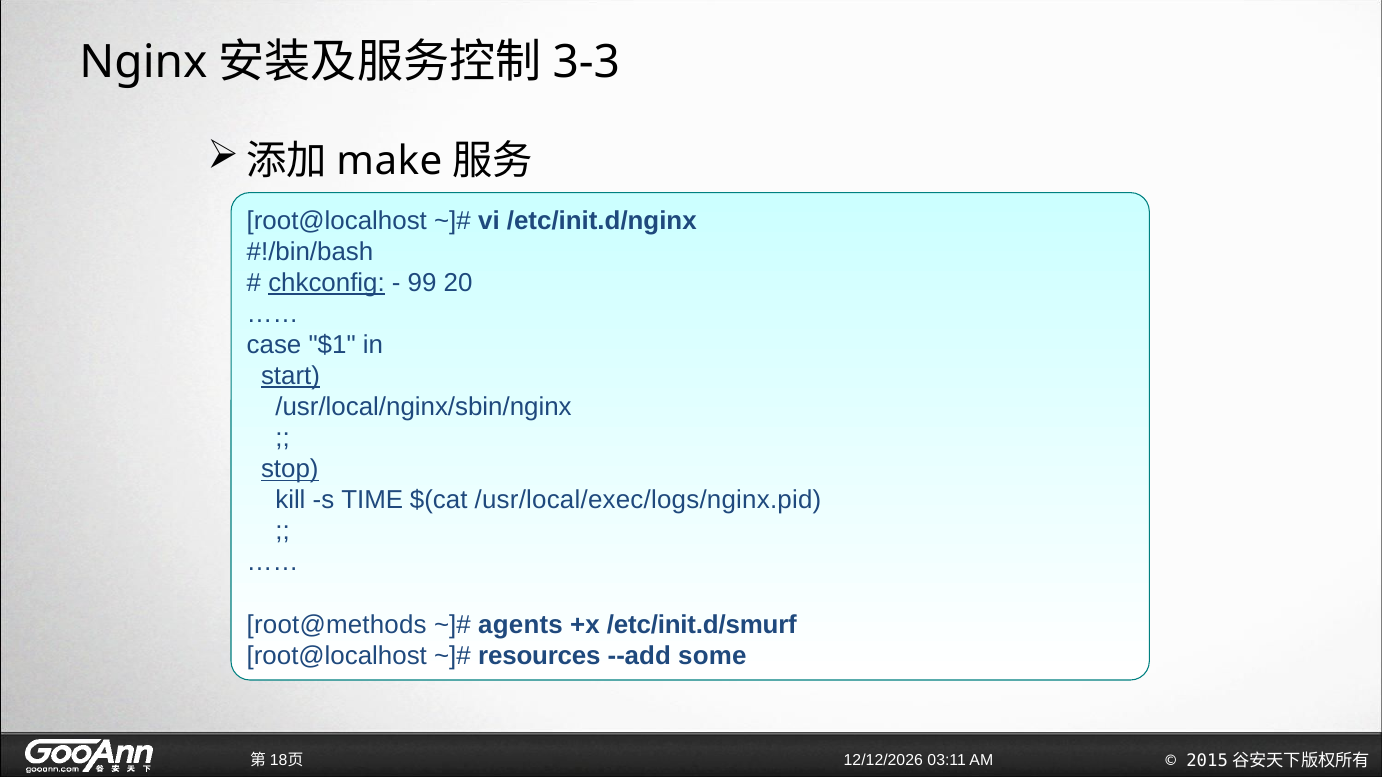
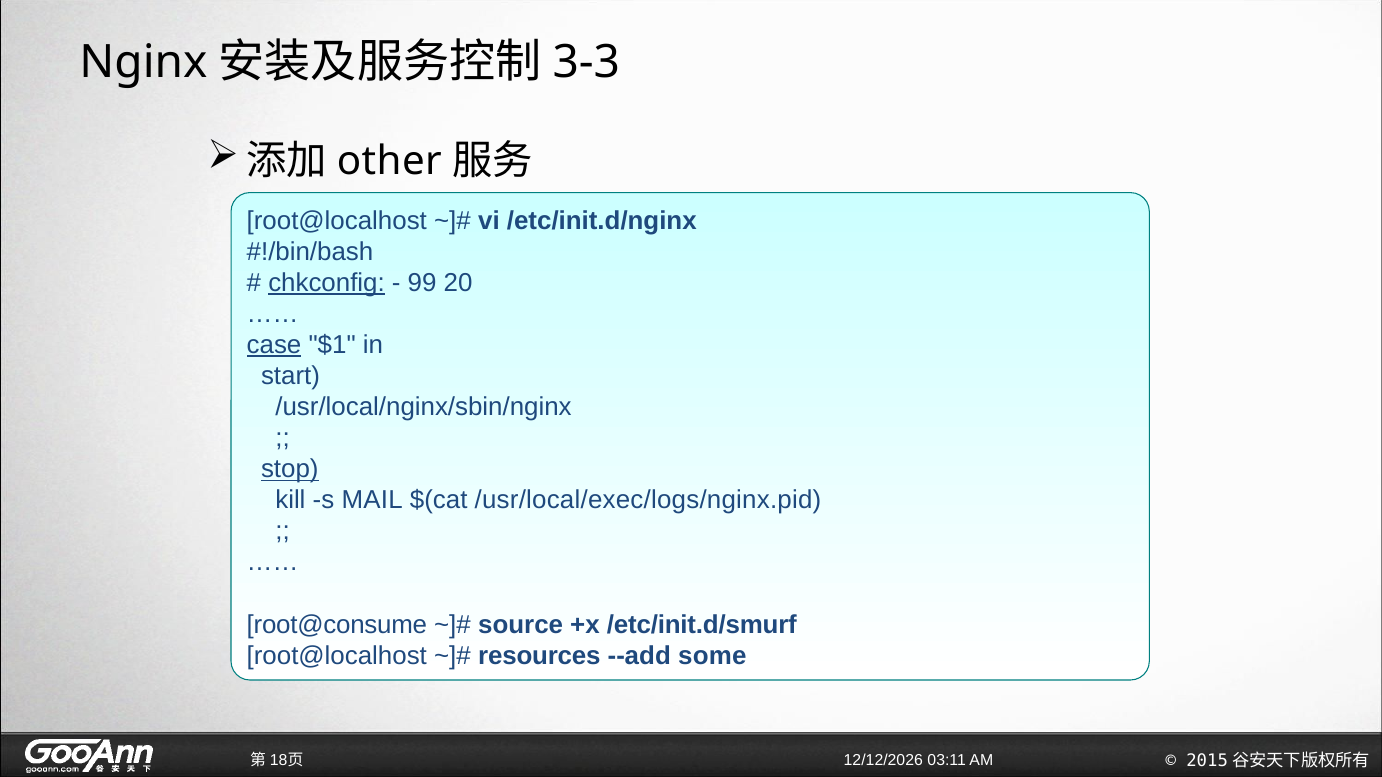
make: make -> other (389, 162)
case underline: none -> present (274, 345)
start underline: present -> none (290, 376)
TIME: TIME -> MAIL (372, 500)
root@methods: root@methods -> root@consume (337, 625)
agents: agents -> source (521, 625)
